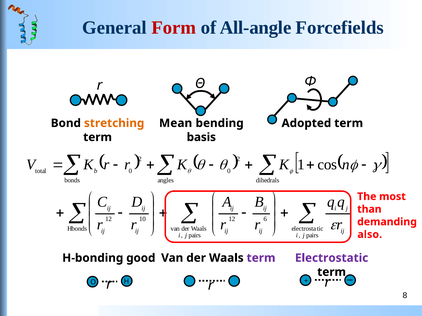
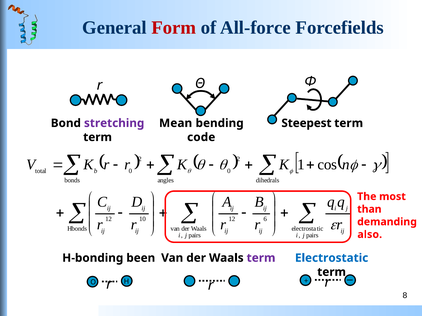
All-angle: All-angle -> All-force (256, 28)
stretching colour: orange -> purple (114, 123)
Adopted: Adopted -> Steepest (306, 123)
basis: basis -> code (201, 137)
Electrostatic colour: purple -> blue (332, 258)
good: good -> been (141, 258)
